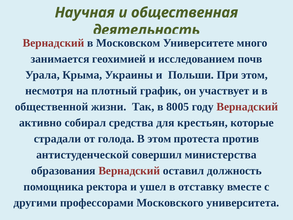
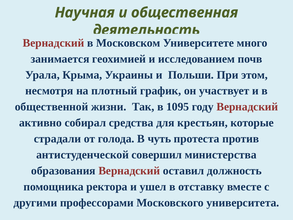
8005: 8005 -> 1095 (178, 107)
В этом: этом -> чуть (159, 139)
